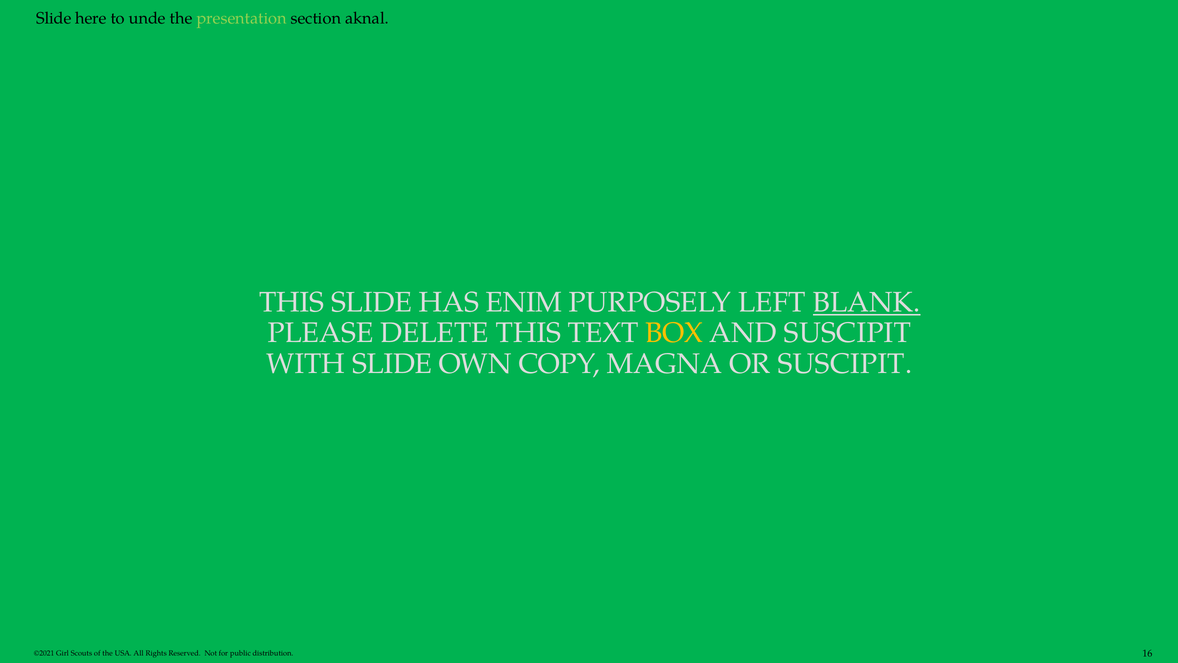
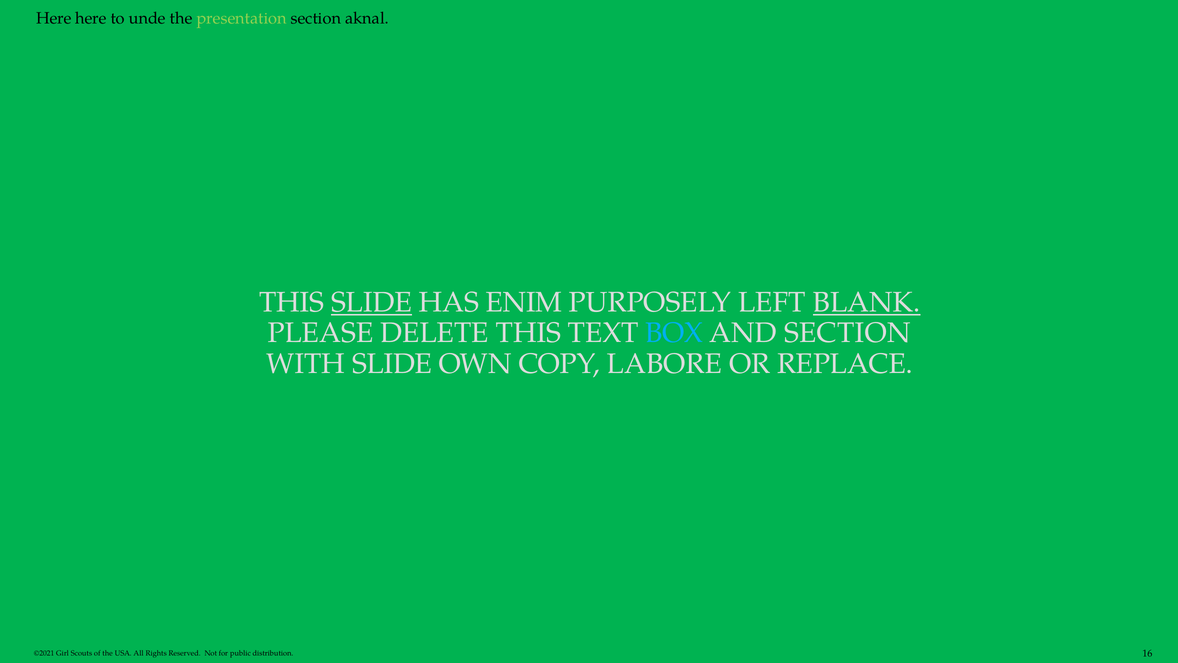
Slide: Slide -> Here (54, 18)
SLIDE underline: none -> present (372, 302)
BOX colour: yellow -> light blue (674, 333)
AND SUSCIPIT: SUSCIPIT -> SECTION (848, 333)
MAGNA: MAGNA -> LABORE (664, 363)
OR SUSCIPIT: SUSCIPIT -> REPLACE (845, 363)
